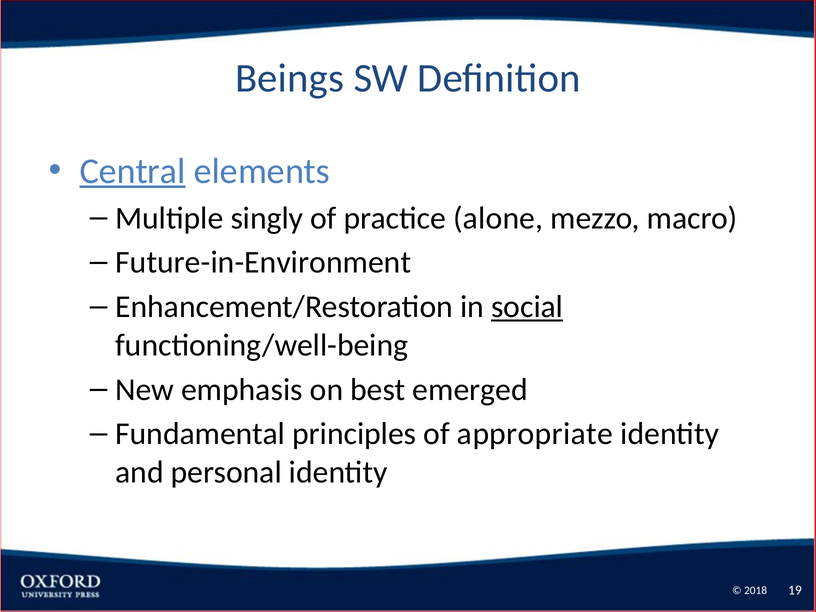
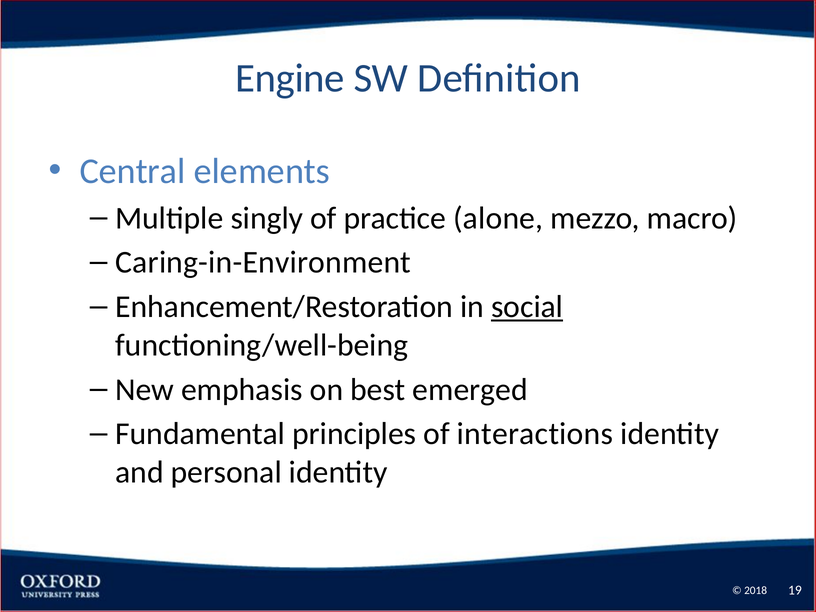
Beings: Beings -> Engine (290, 78)
Central underline: present -> none (133, 171)
Future-in-Environment: Future-in-Environment -> Caring-in-Environment (263, 263)
appropriate: appropriate -> interactions (535, 434)
